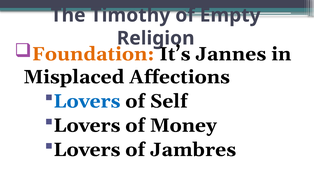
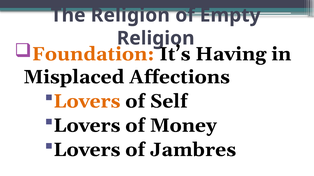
The Timothy: Timothy -> Religion (130, 15)
Jannes: Jannes -> Having (231, 54)
Lovers colour: blue -> orange (87, 102)
